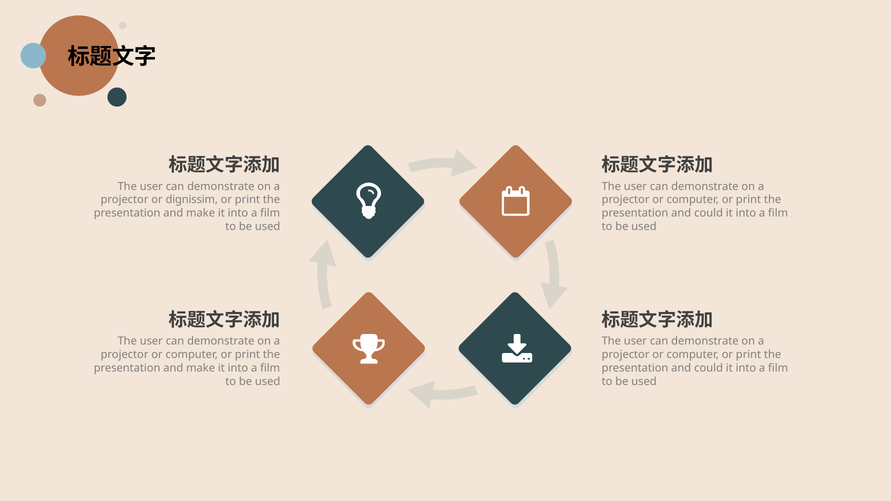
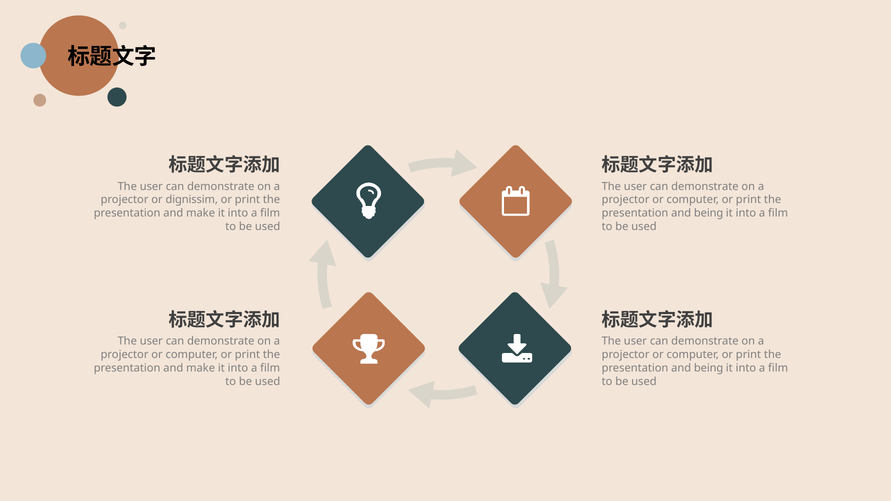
could: could -> being (709, 213)
could: could -> being (709, 368)
